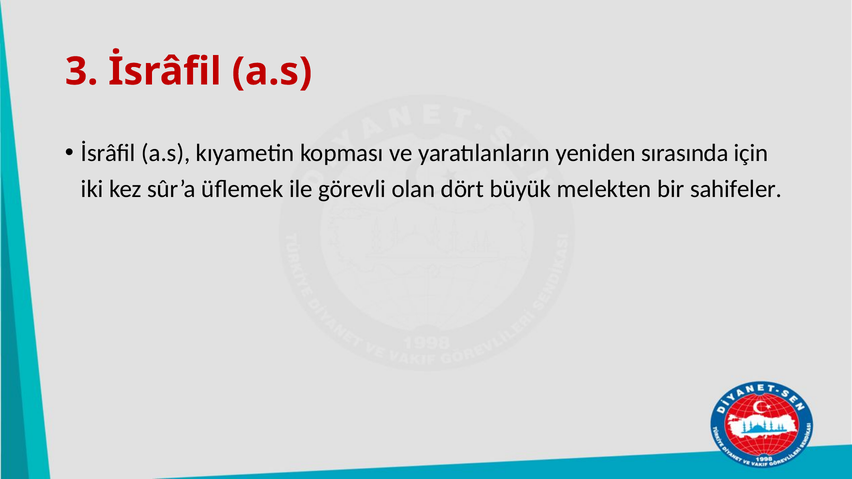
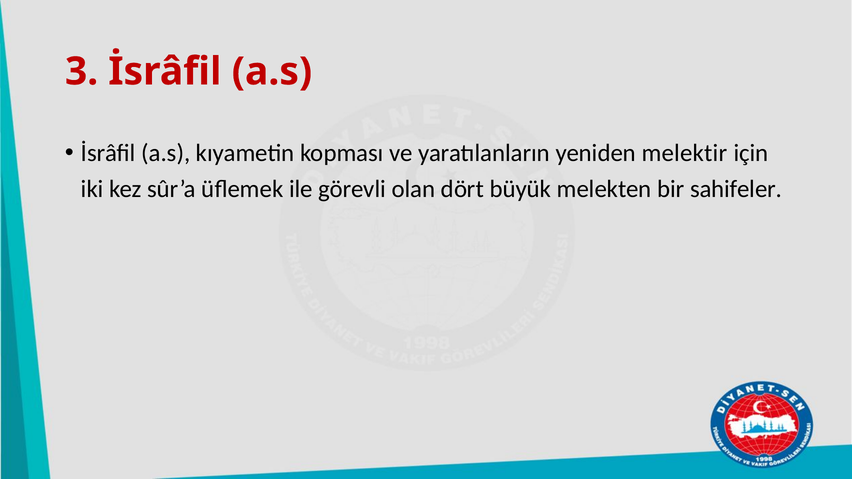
sırasında: sırasında -> melektir (685, 153)
